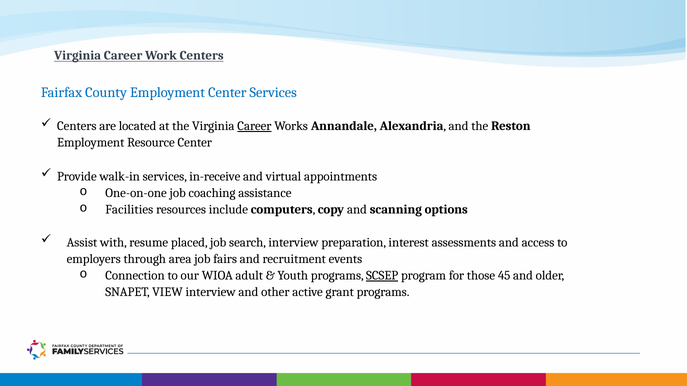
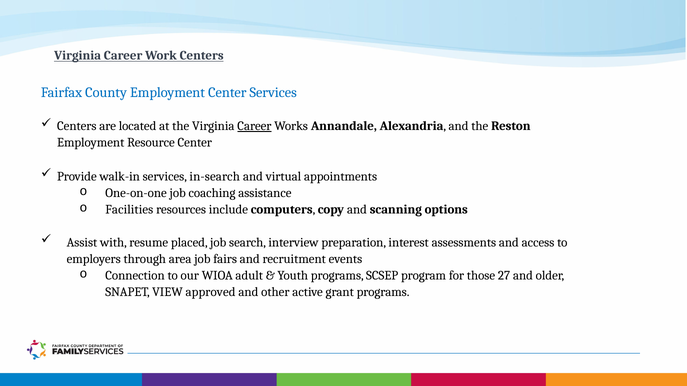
in-receive: in-receive -> in-search (215, 176)
SCSEP underline: present -> none (382, 276)
45: 45 -> 27 (504, 276)
VIEW interview: interview -> approved (211, 292)
